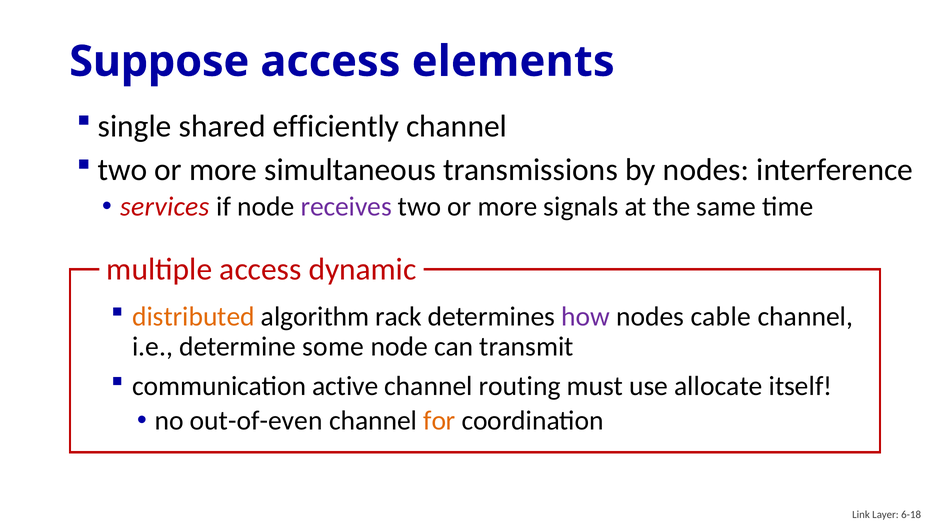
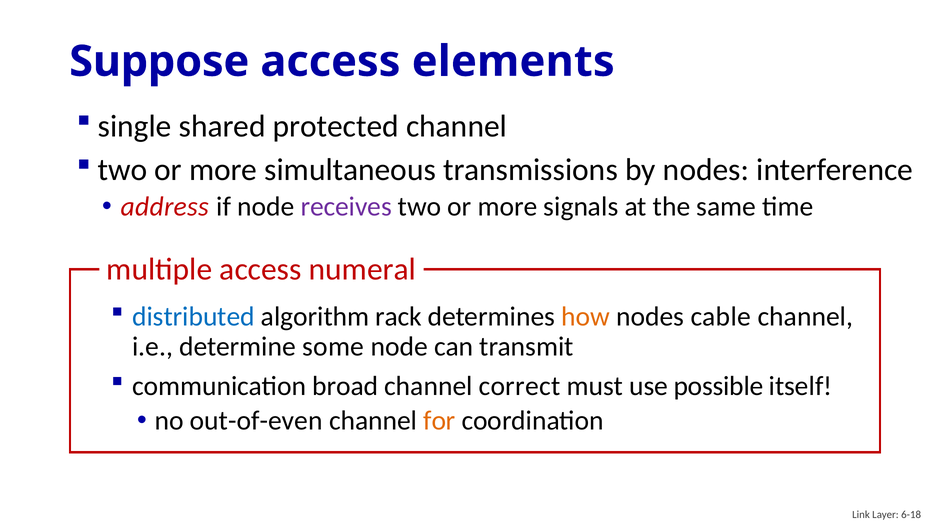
efficiently: efficiently -> protected (336, 126)
services: services -> address (165, 207)
dynamic: dynamic -> numeral (362, 269)
distributed colour: orange -> blue (193, 317)
how colour: purple -> orange (586, 317)
active: active -> broad (345, 386)
routing: routing -> correct (520, 386)
allocate: allocate -> possible (719, 386)
